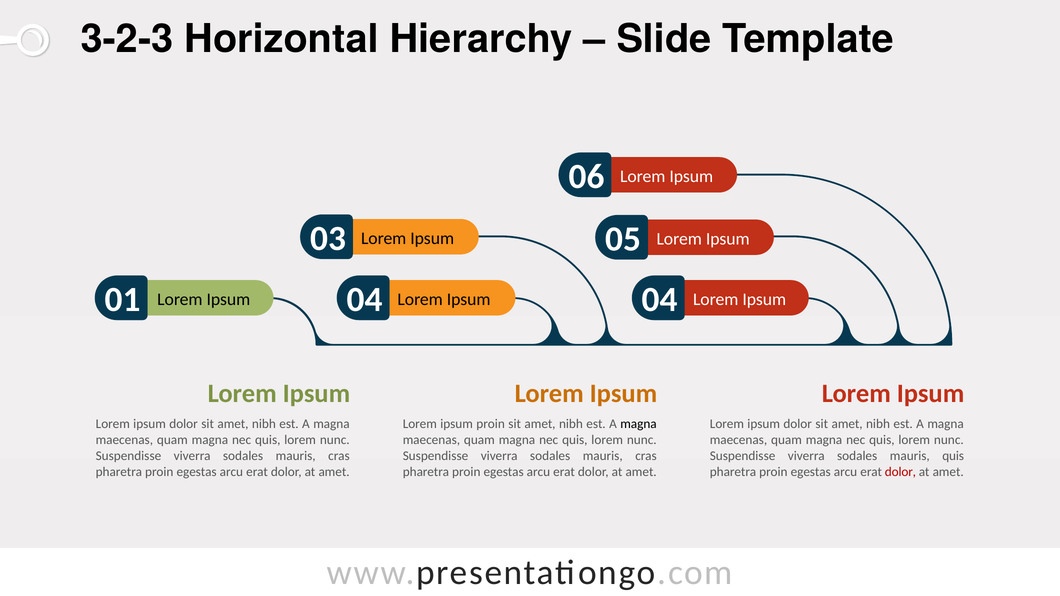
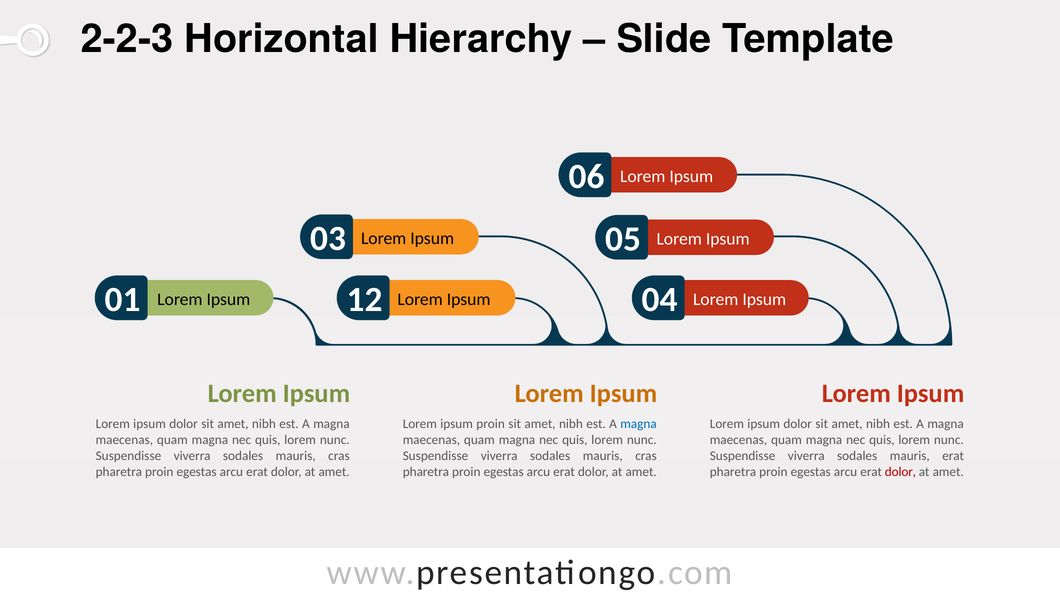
3-2-3: 3-2-3 -> 2-2-3 (127, 39)
01 Lorem Ipsum 04: 04 -> 12 (365, 300)
magna colour: black -> blue (639, 424)
mauris quis: quis -> erat (953, 456)
